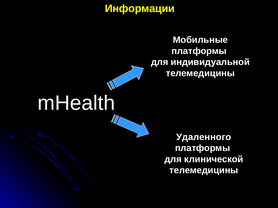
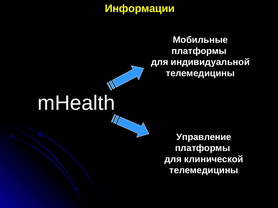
Удаленного: Удаленного -> Управление (204, 137)
